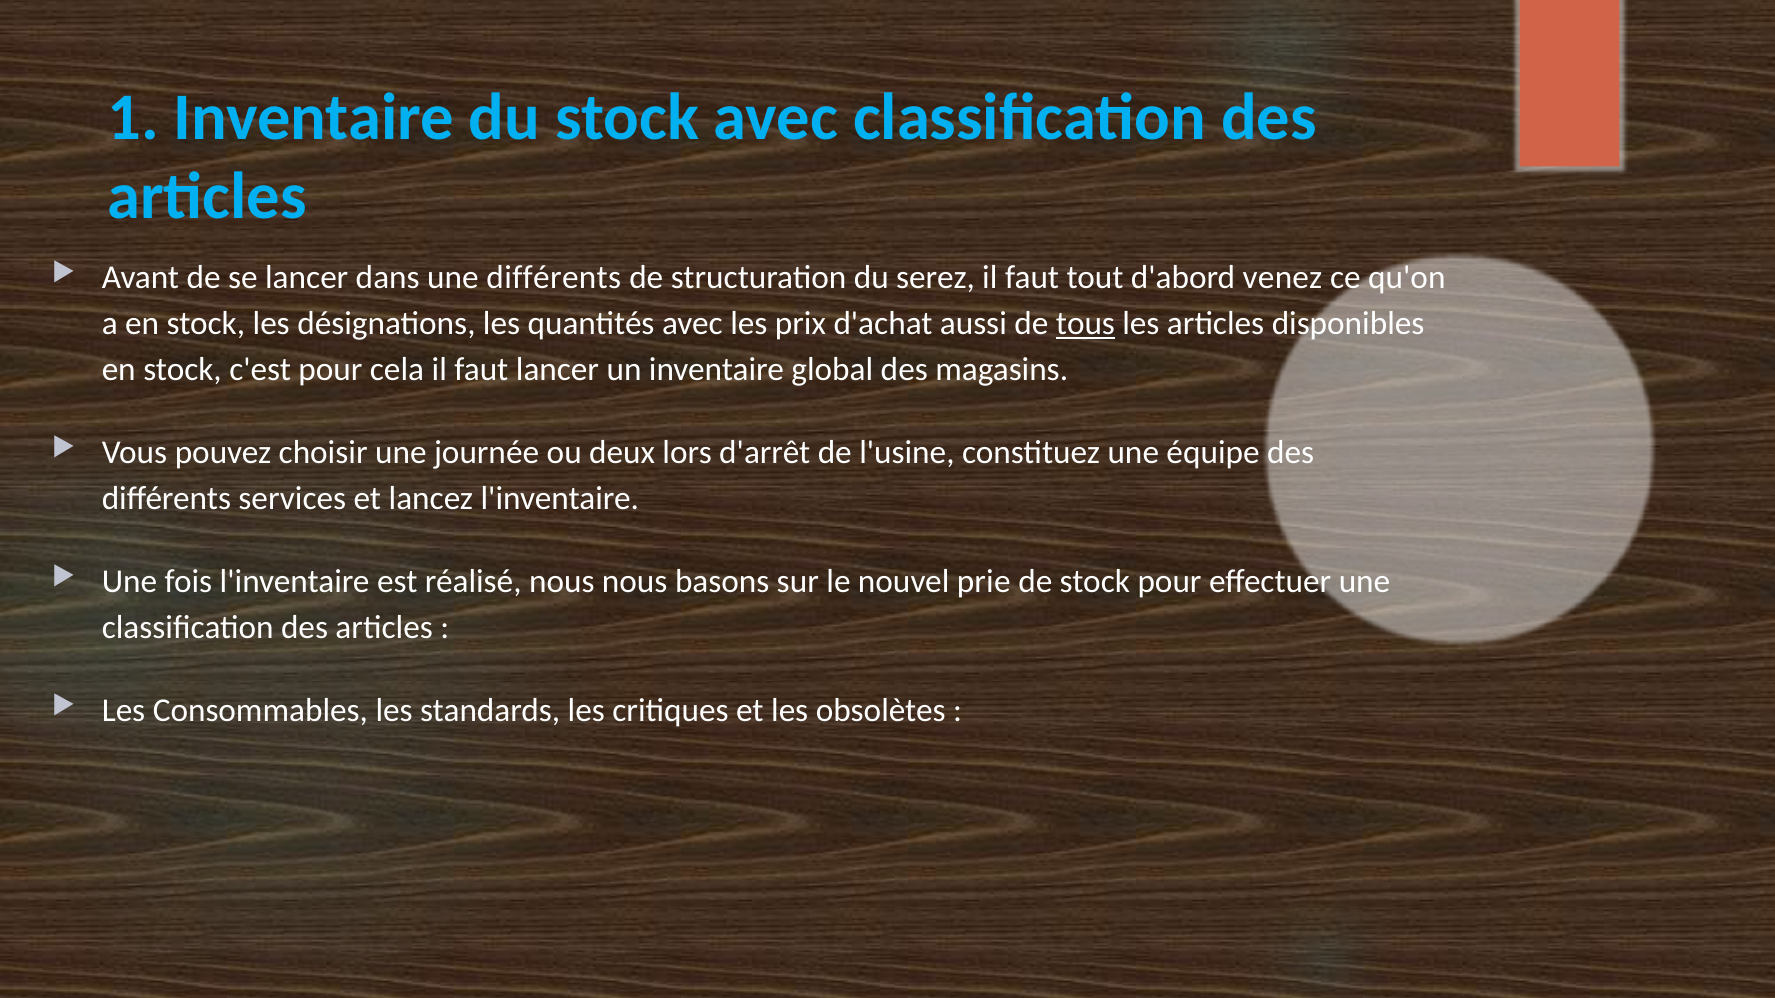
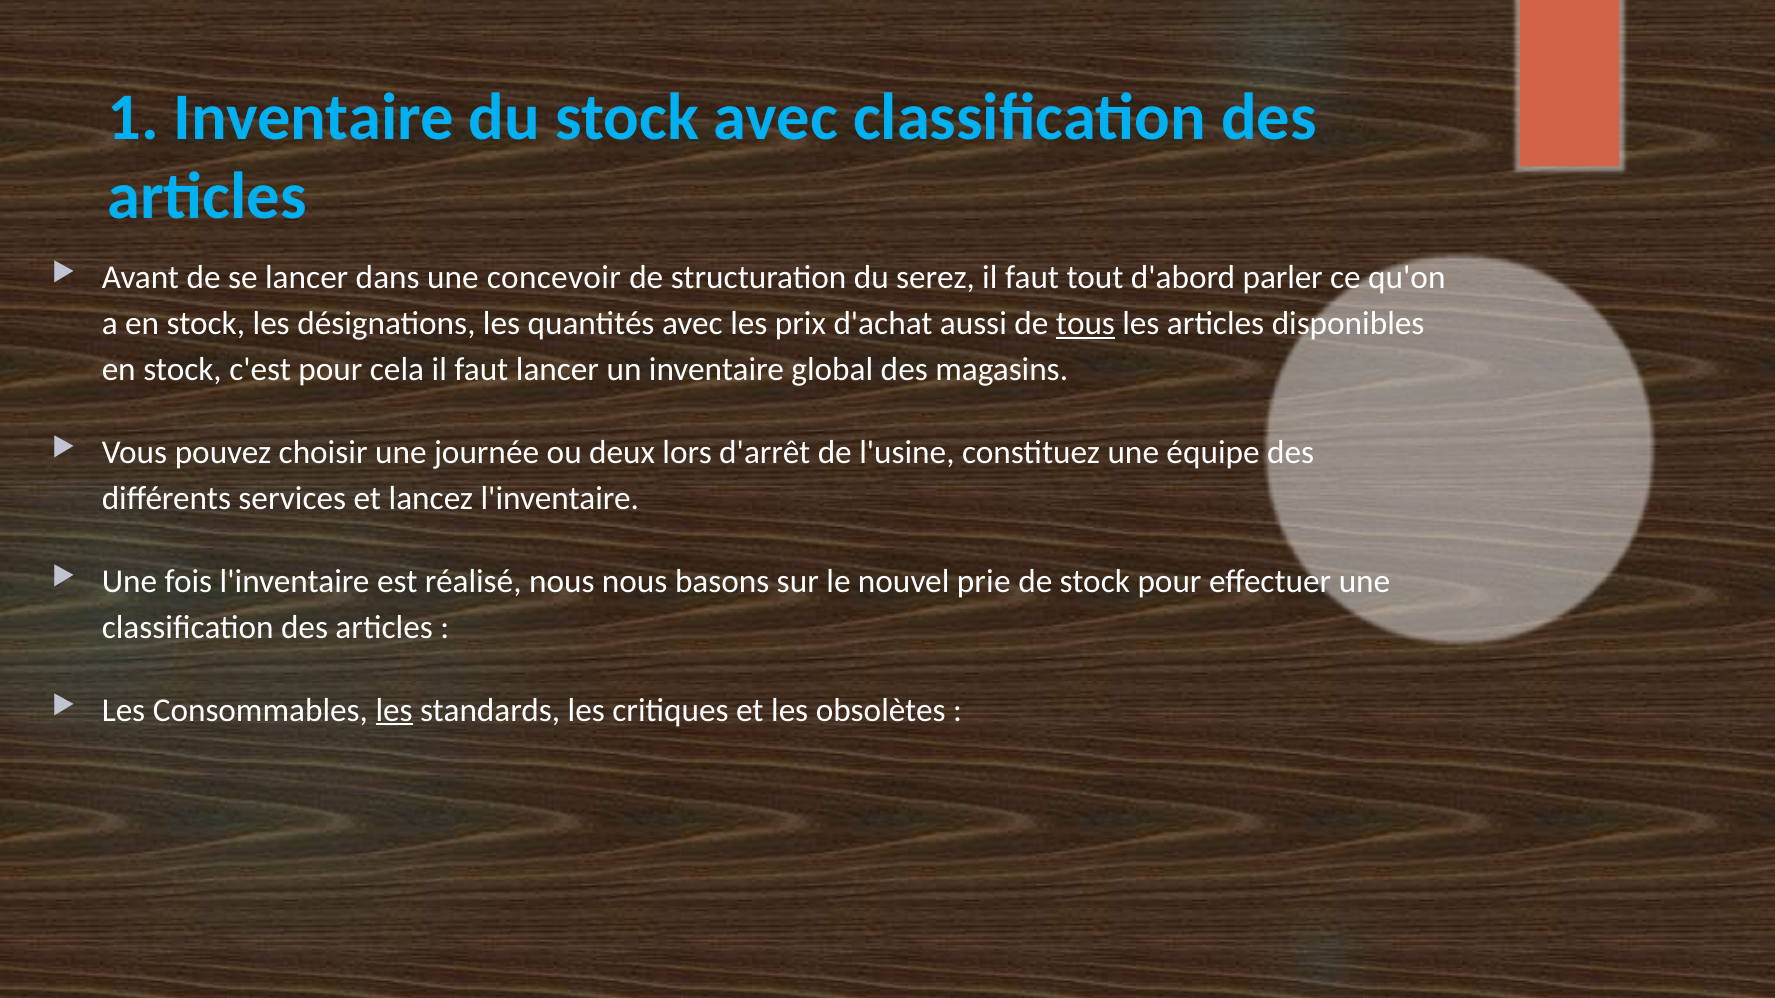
une différents: différents -> concevoir (554, 278)
venez: venez -> parler (1283, 278)
les underline: none -> present (394, 710)
